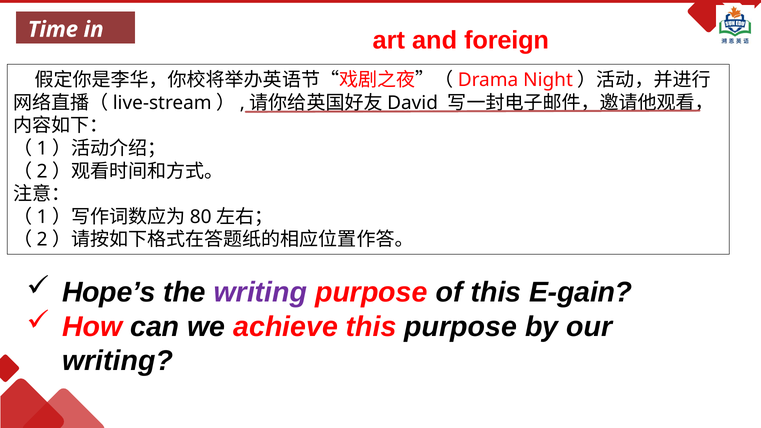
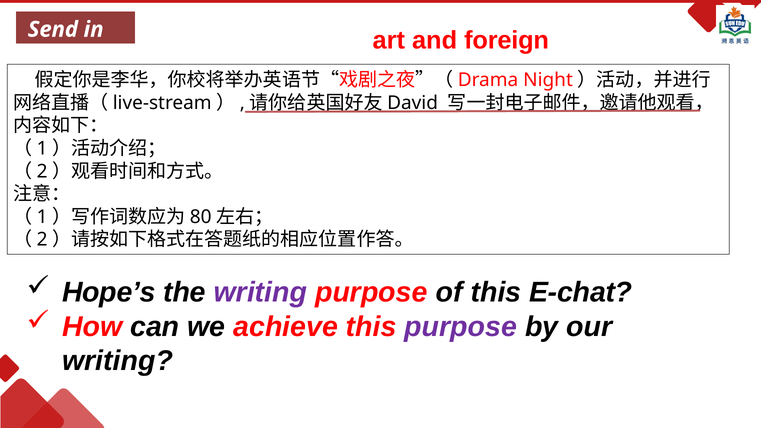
Time: Time -> Send (53, 29)
E-gain: E-gain -> E-chat (581, 293)
purpose colour: black -> purple (461, 327)
